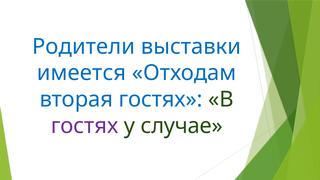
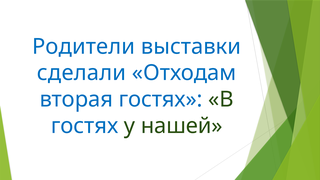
имеется: имеется -> сделали (82, 73)
гостях colour: purple -> blue (85, 126)
случае: случае -> нашей (182, 126)
